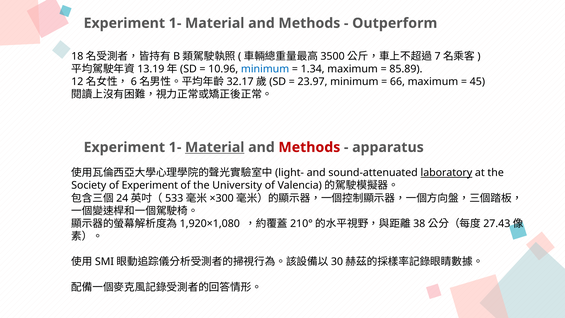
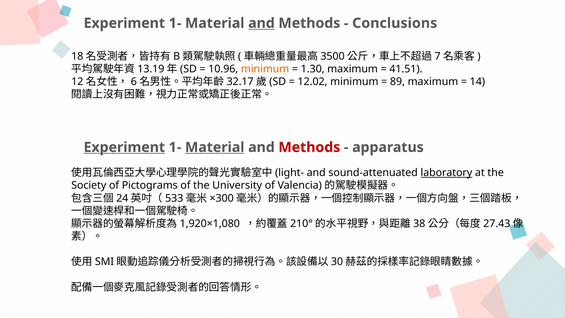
and underline: none -> present (261, 23)
Outperform: Outperform -> Conclusions (395, 23)
minimum colour: blue -> orange (265, 69)
1.34: 1.34 -> 1.30 (313, 69)
85.89: 85.89 -> 41.51 (406, 69)
23.97: 23.97 -> 12.02 (313, 82)
66: 66 -> 89 (397, 82)
45: 45 -> 14 (477, 82)
Experiment underline: none -> present (124, 147)
of Experiment: Experiment -> Pictograms (150, 185)
